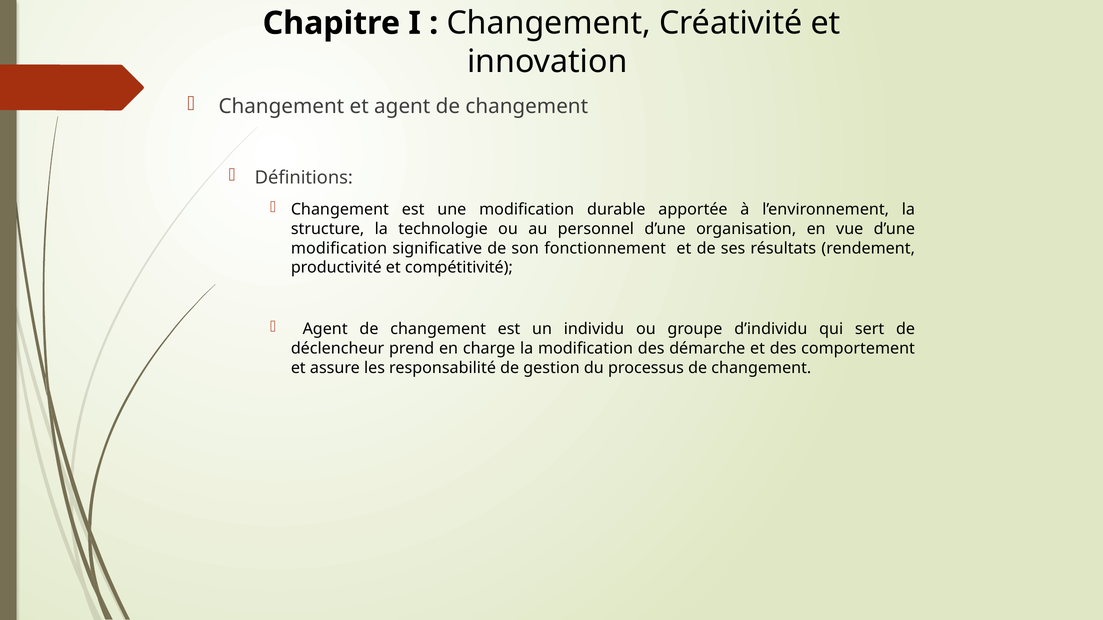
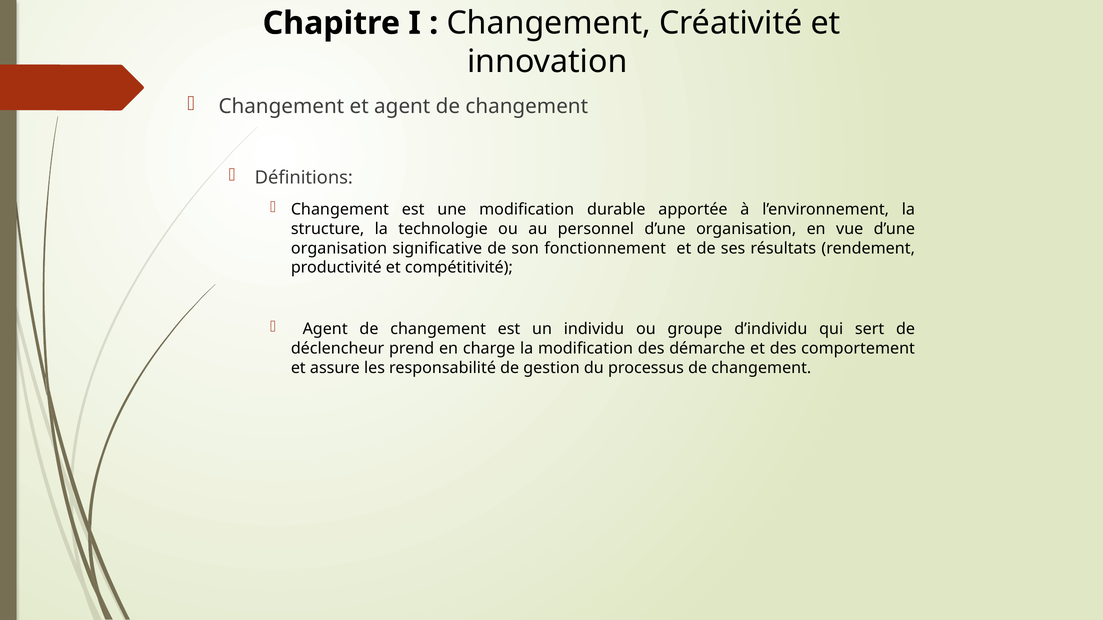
modification: modification -> organisation (339, 248)
